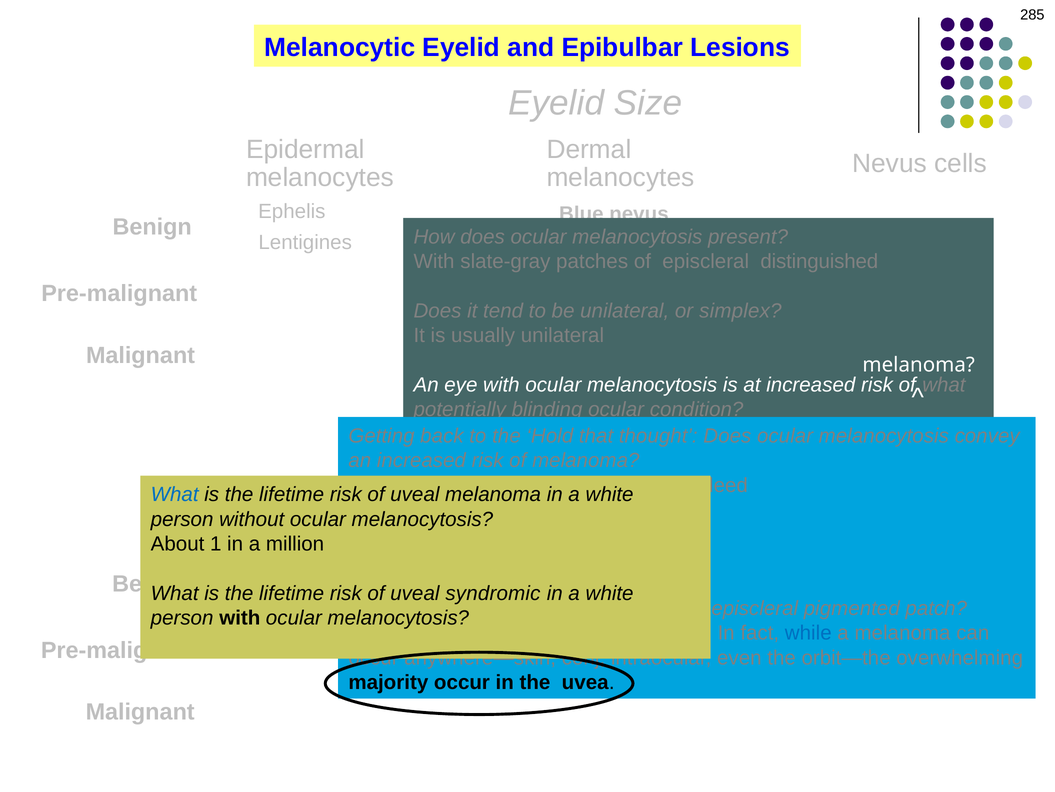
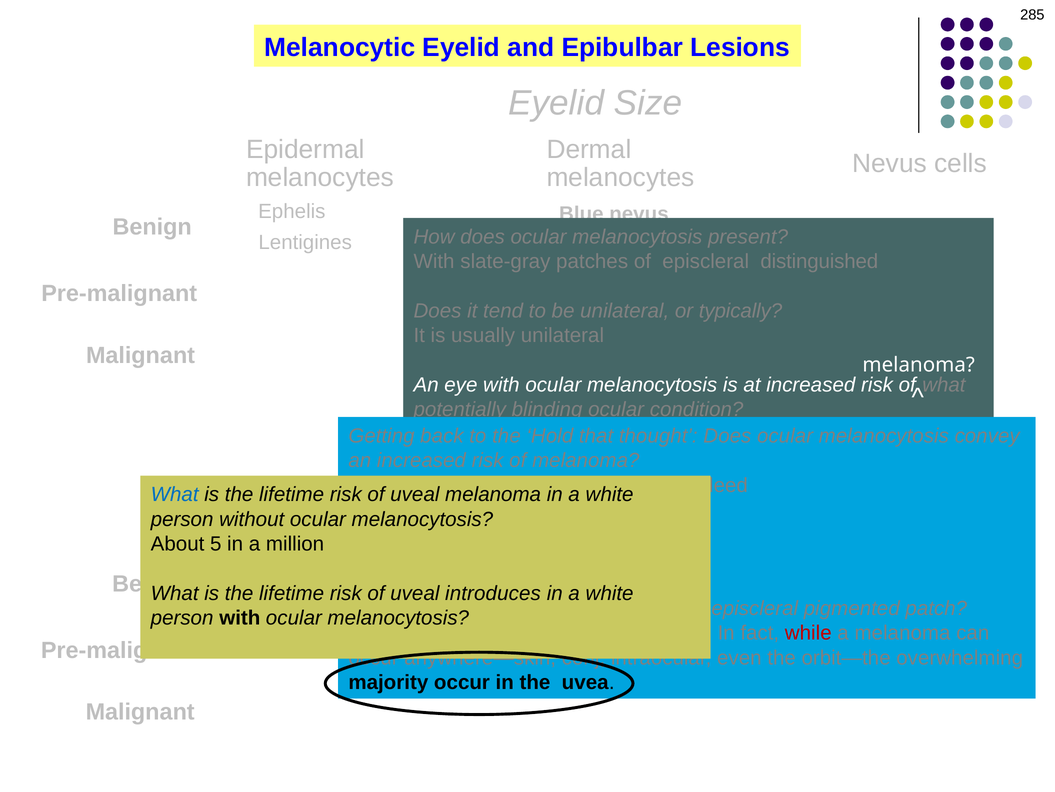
simplex: simplex -> typically (741, 311)
1: 1 -> 5 (216, 543)
syndromic: syndromic -> introduces (493, 593)
while colour: blue -> red (808, 633)
